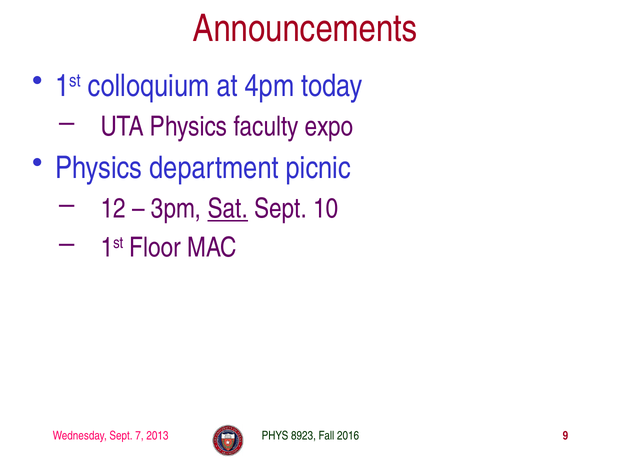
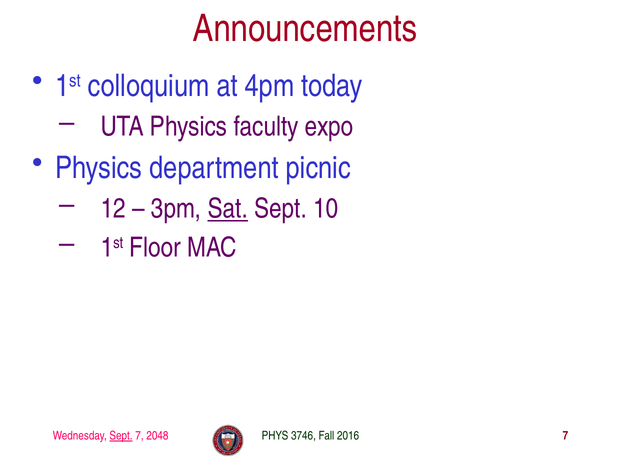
Sept underline: none -> present (121, 436)
2013: 2013 -> 2048 (157, 436)
8923: 8923 -> 3746 (303, 436)
2016 9: 9 -> 7 (565, 436)
